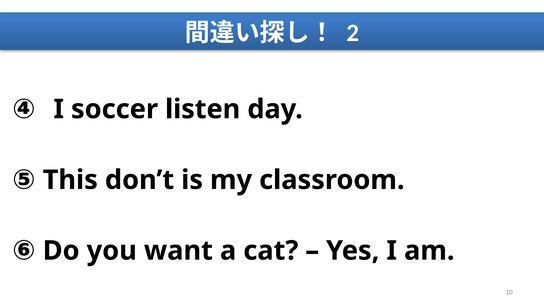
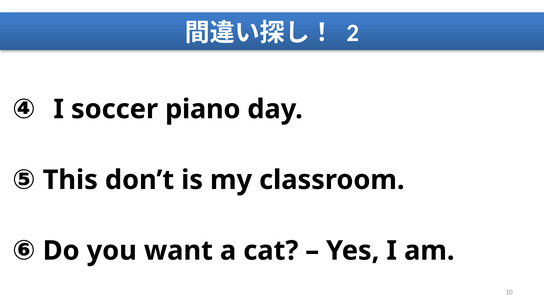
listen: listen -> piano (203, 109)
